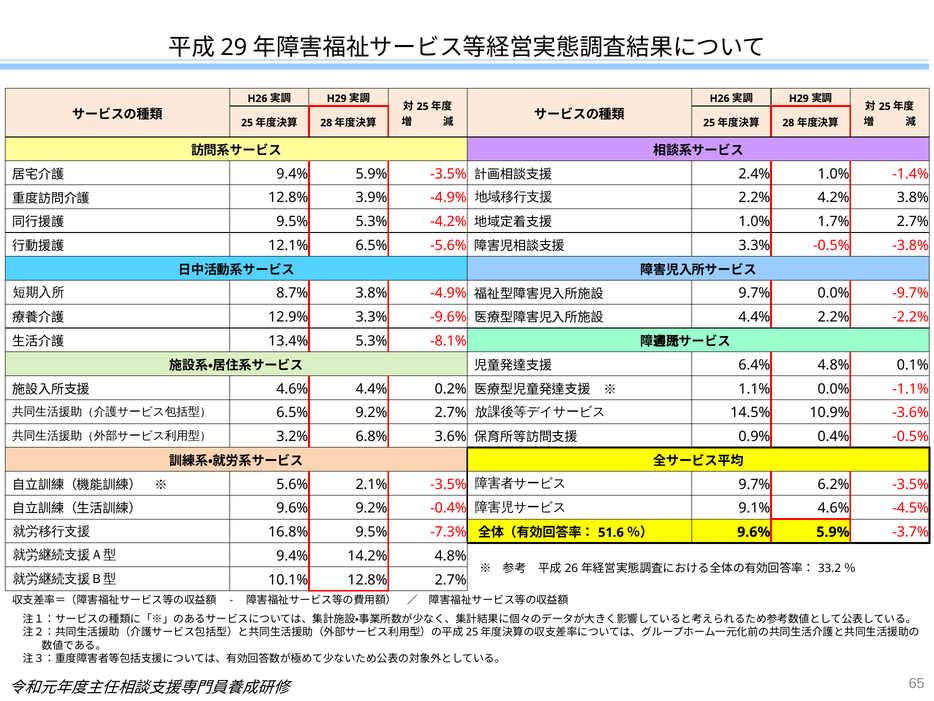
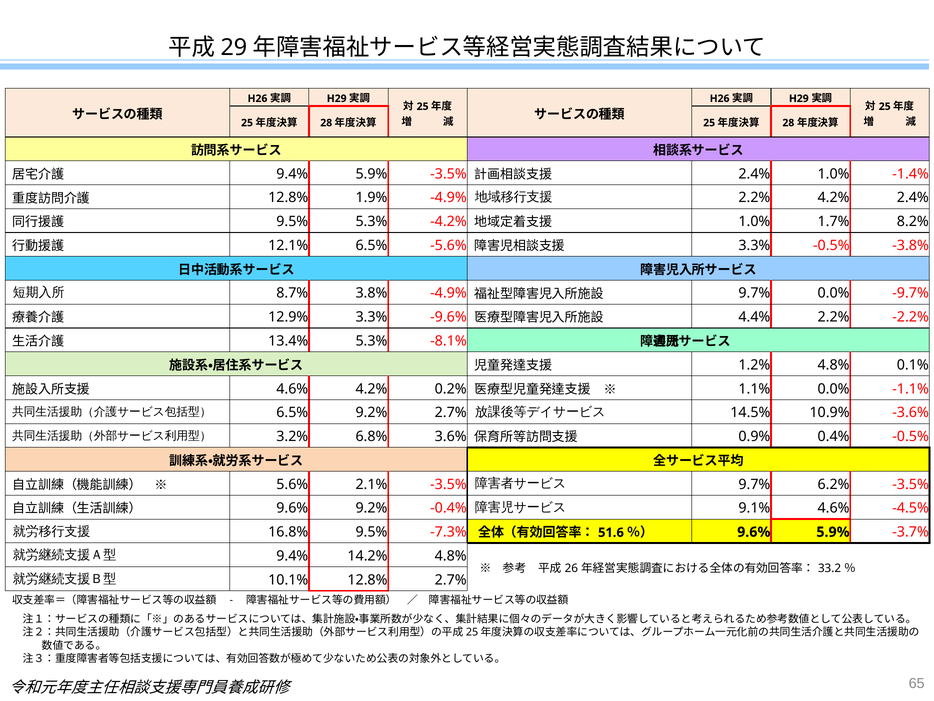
3.9%: 3.9% -> 1.9% (371, 198)
4.2% 3.8%: 3.8% -> 2.4% (913, 198)
1.7% 2.7%: 2.7% -> 8.2% (913, 221)
6.4%: 6.4% -> 1.2% (754, 365)
4.6% 4.4%: 4.4% -> 4.2% (371, 389)
